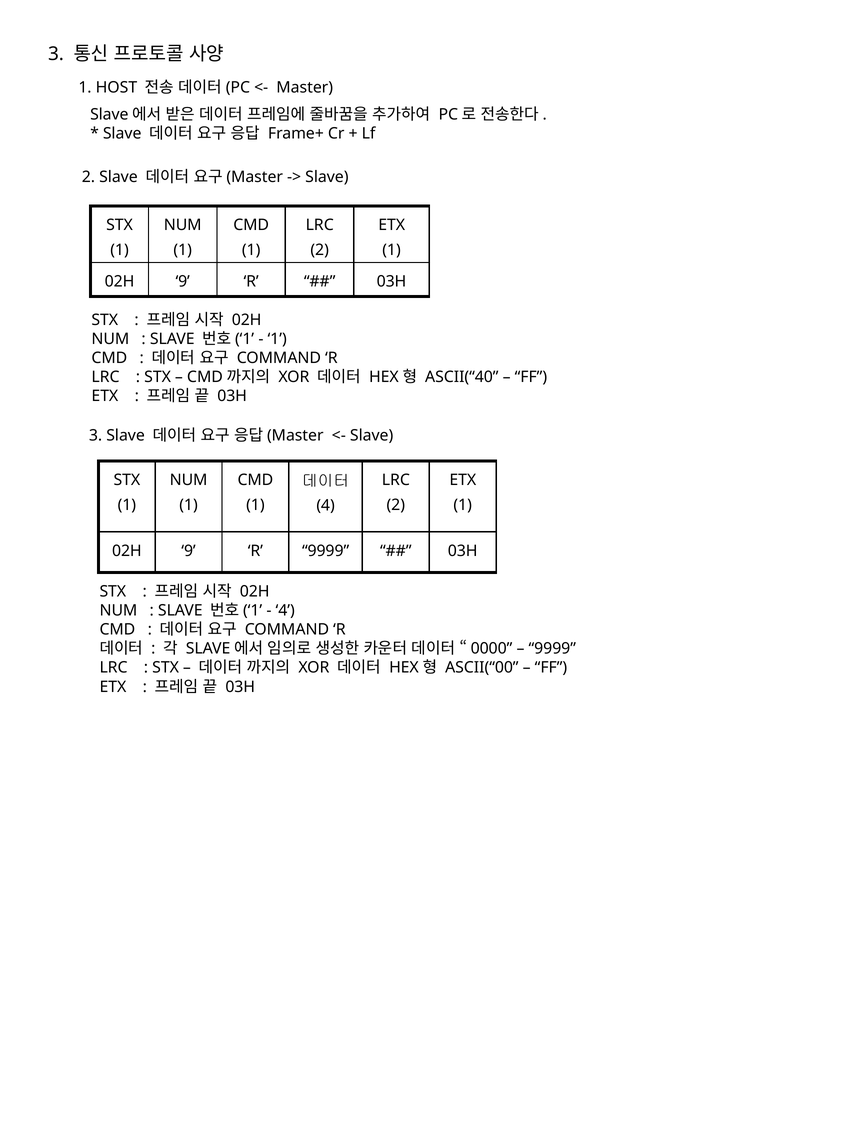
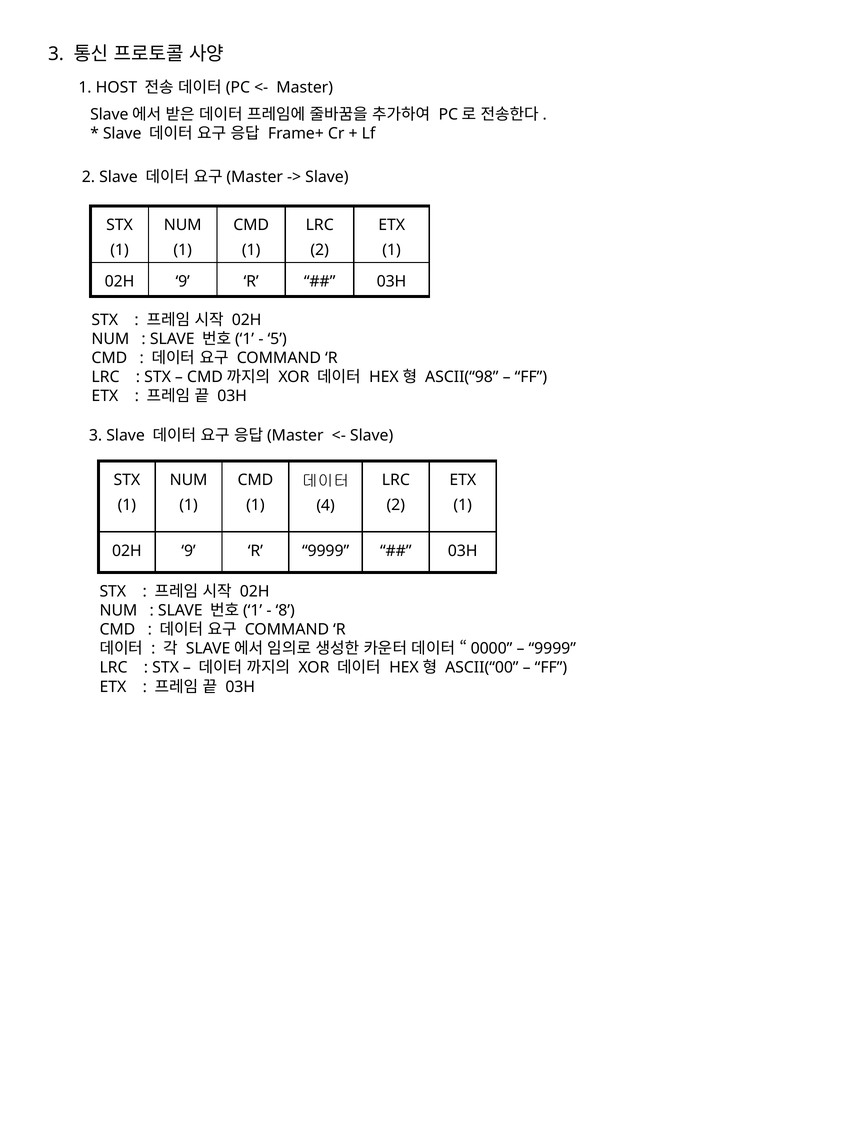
1: 1 -> 5 (277, 339)
ASCII(“40: ASCII(“40 -> ASCII(“98 (462, 377)
4: 4 -> 8 (285, 611)
